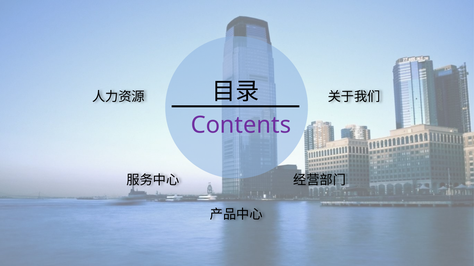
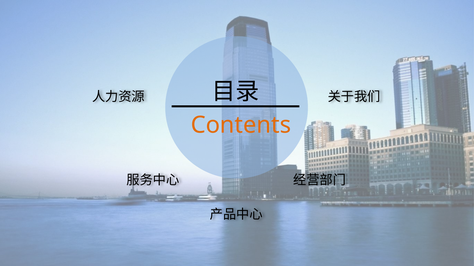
Contents colour: purple -> orange (241, 125)
